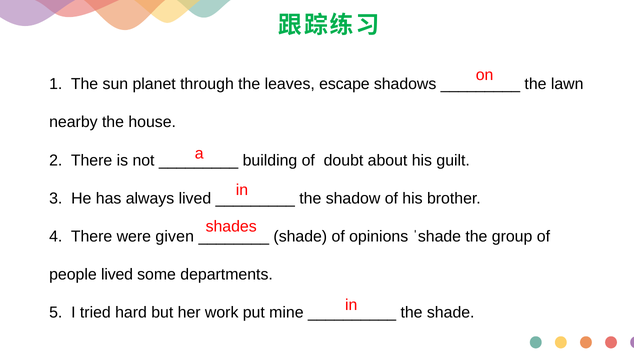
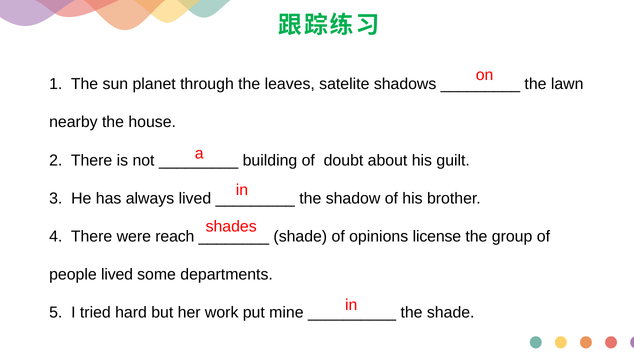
escape: escape -> satelite (344, 84)
given: given -> reach (175, 236)
ˈshade: ˈshade -> license (437, 236)
